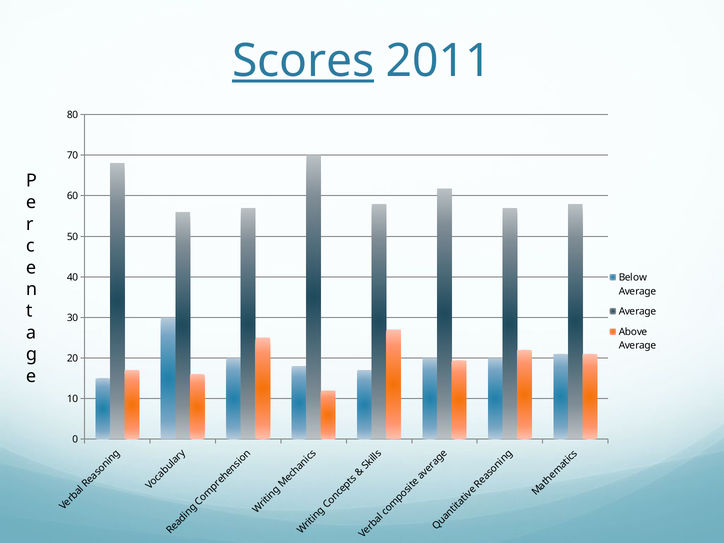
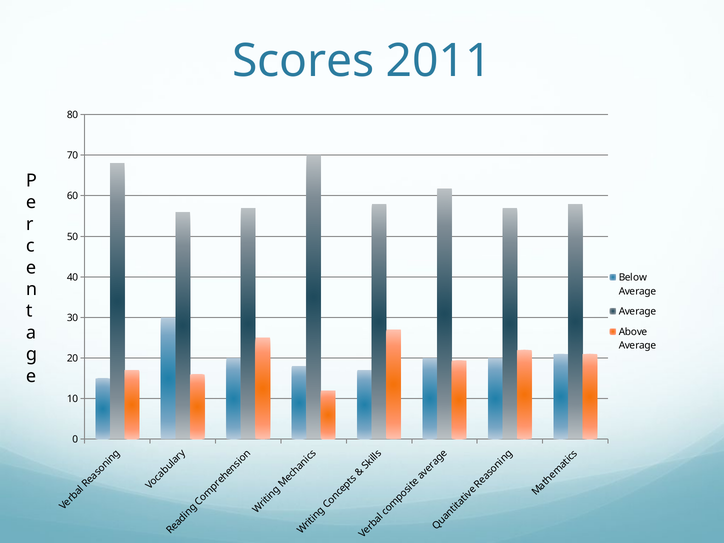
Scores underline: present -> none (303, 61)
